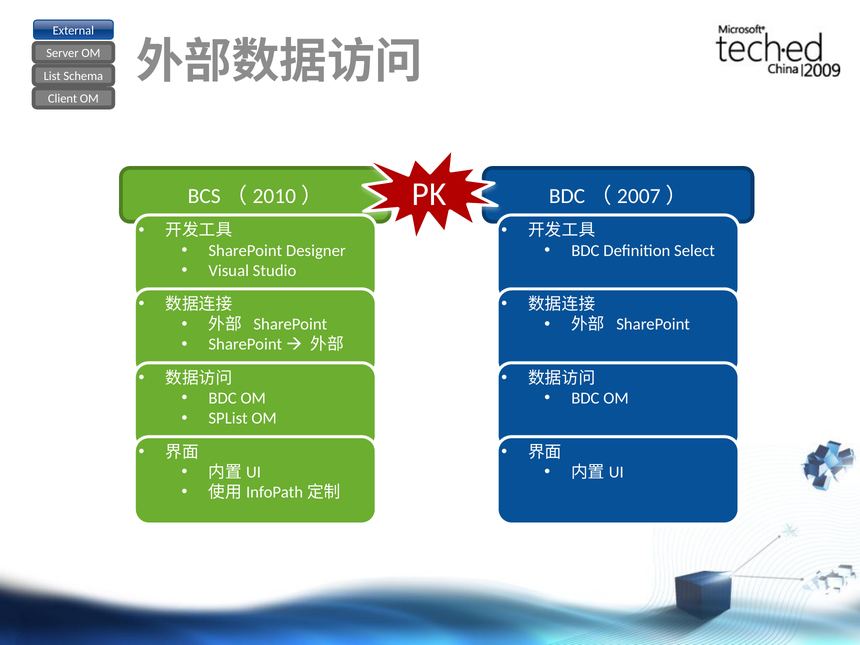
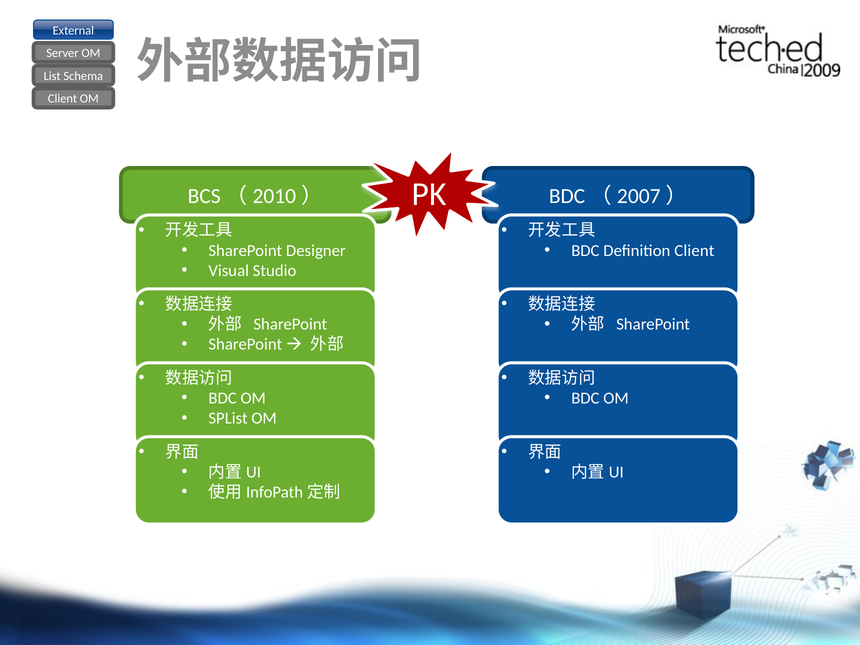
Definition Select: Select -> Client (694, 250)
